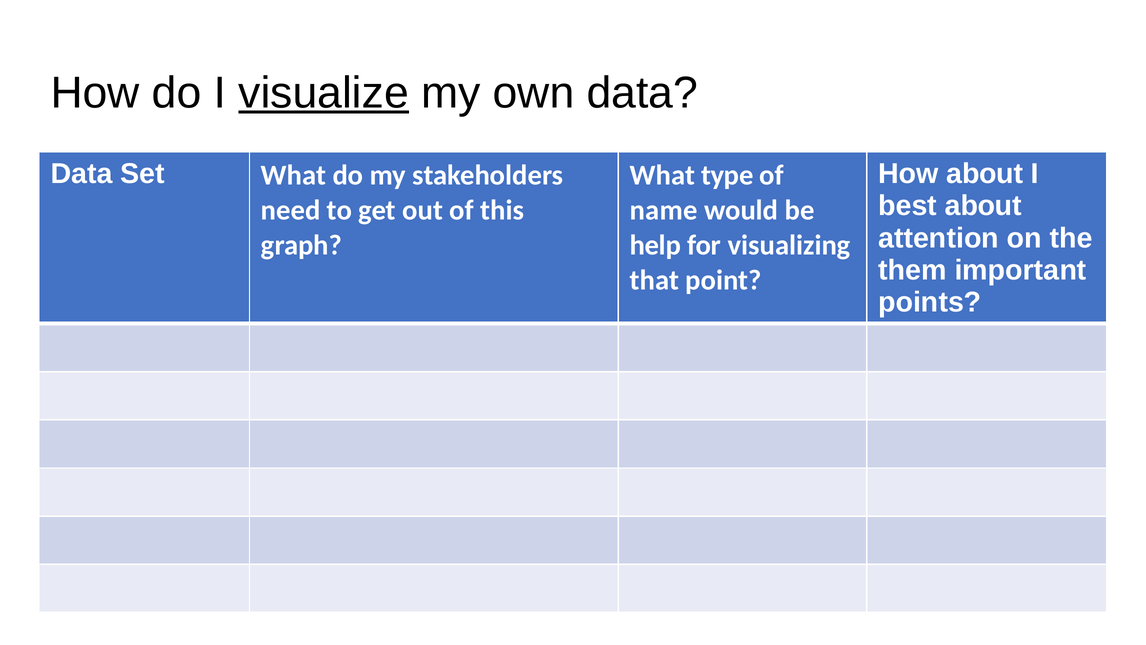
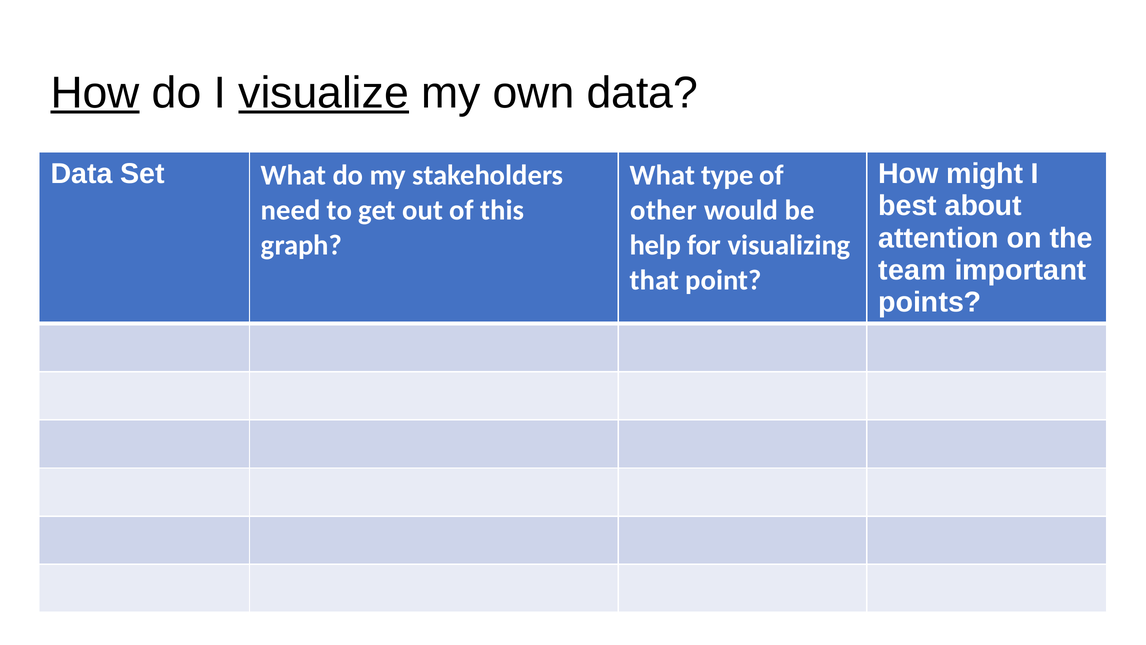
How underline: none -> present (95, 93)
How about: about -> might (985, 174)
name: name -> other (664, 210)
them: them -> team (912, 270)
